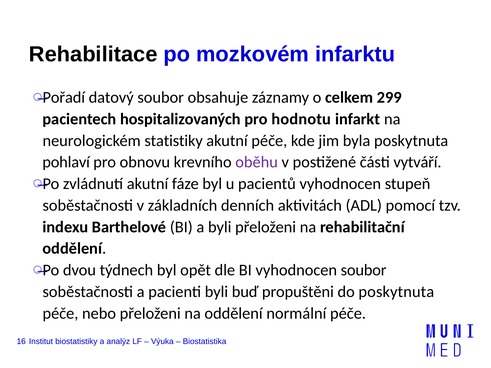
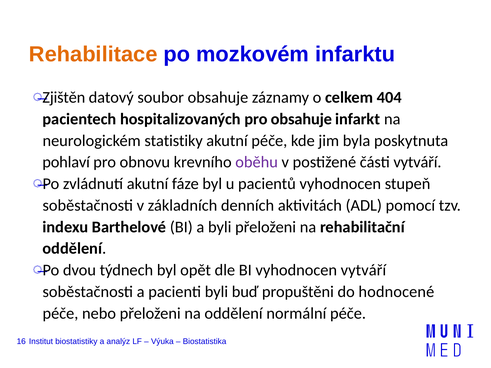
Rehabilitace colour: black -> orange (93, 54)
Pořadí: Pořadí -> Zjištěn (64, 98)
299: 299 -> 404 (389, 98)
pro hodnotu: hodnotu -> obsahuje (301, 119)
vyhodnocen soubor: soubor -> vytváří (363, 270)
do poskytnuta: poskytnuta -> hodnocené (396, 292)
